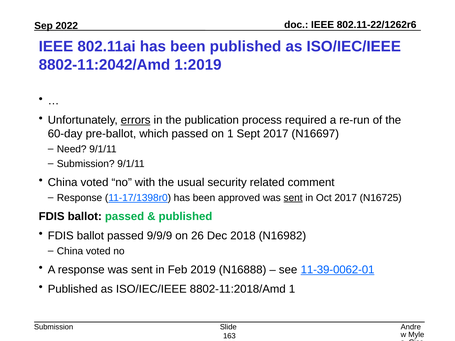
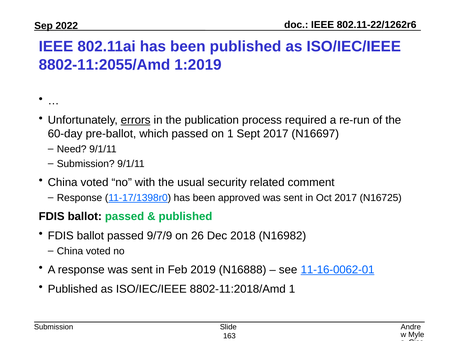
8802-11:2042/Amd: 8802-11:2042/Amd -> 8802-11:2055/Amd (104, 65)
sent underline: present -> none (293, 198)
9/9/9: 9/9/9 -> 9/7/9 (160, 236)
11-39-0062-01: 11-39-0062-01 -> 11-16-0062-01 (338, 270)
